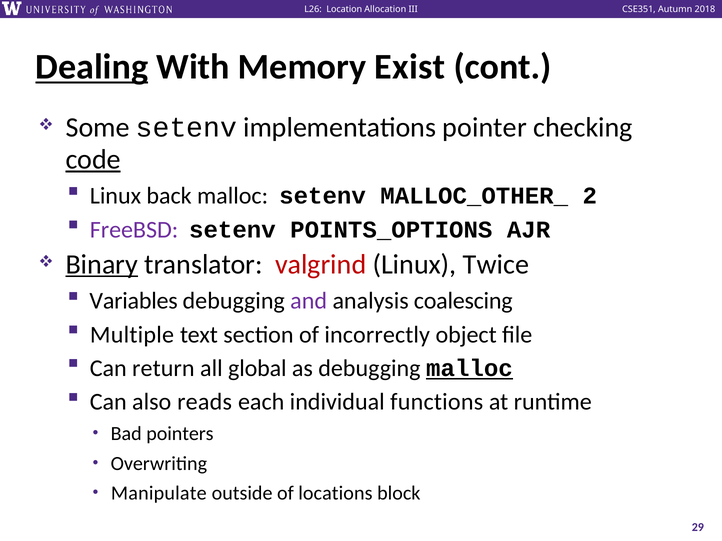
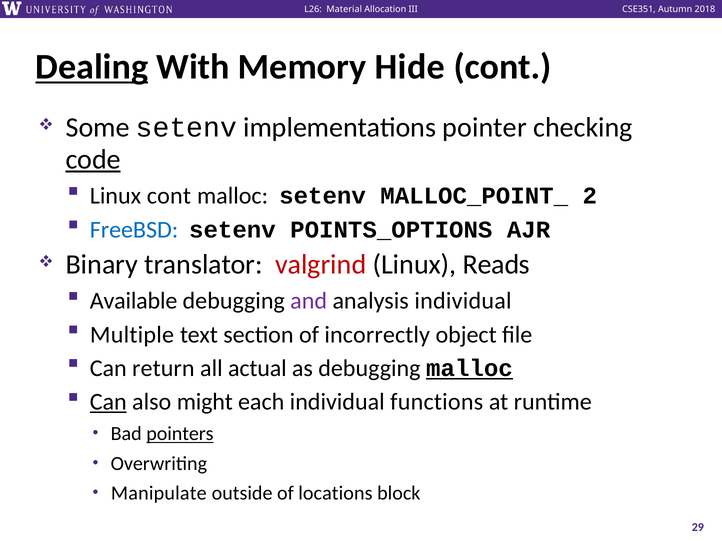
Location: Location -> Material (344, 9)
Exist: Exist -> Hide (410, 67)
Linux back: back -> cont (169, 196)
MALLOC_OTHER_: MALLOC_OTHER_ -> MALLOC_POINT_ (474, 196)
FreeBSD colour: purple -> blue (134, 230)
Binary underline: present -> none (102, 265)
Twice: Twice -> Reads (496, 265)
Variables: Variables -> Available (134, 301)
analysis coalescing: coalescing -> individual (463, 301)
global: global -> actual (257, 369)
Can underline: none -> present (108, 402)
reads: reads -> might (205, 402)
pointers underline: none -> present (180, 434)
